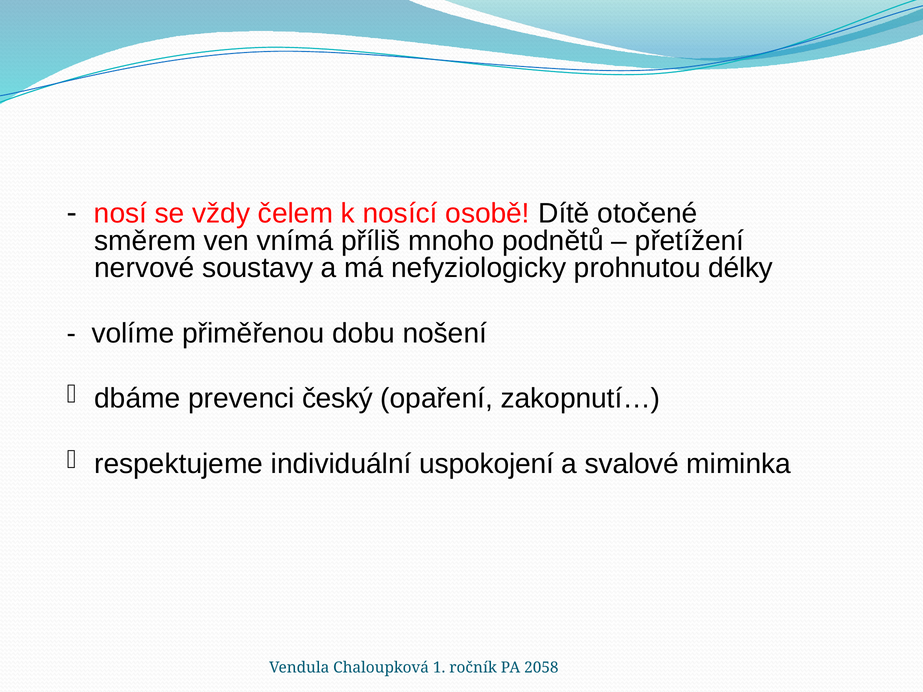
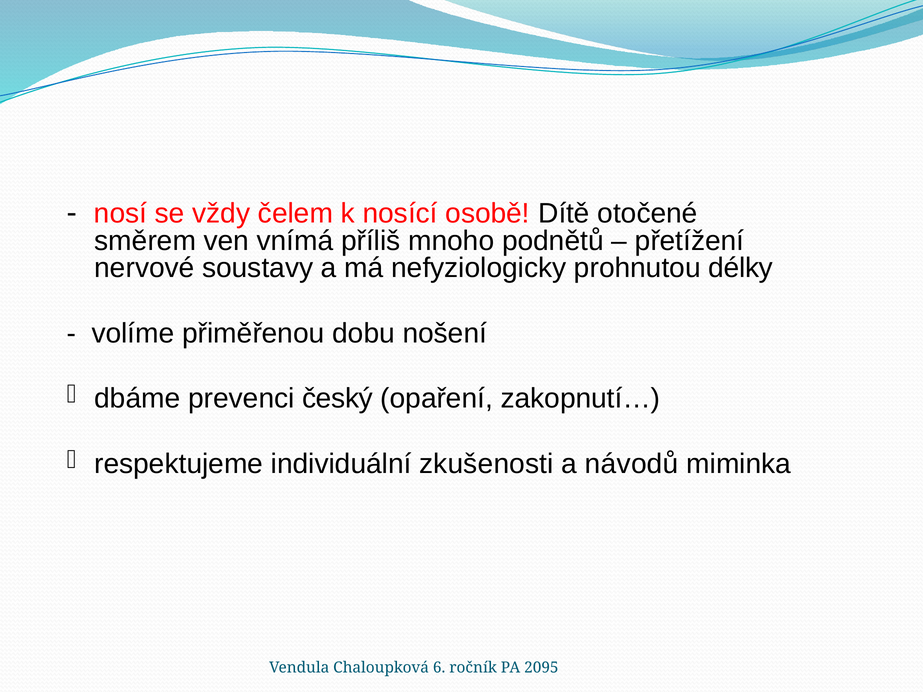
uspokojení: uspokojení -> zkušenosti (486, 464)
svalové: svalové -> návodů (632, 464)
1: 1 -> 6 (439, 668)
2058: 2058 -> 2095 (541, 668)
